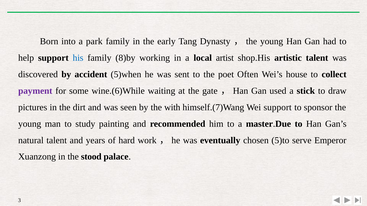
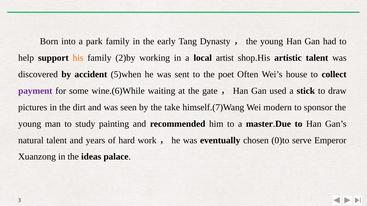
his colour: blue -> orange (78, 58)
8)by: 8)by -> 2)by (125, 58)
with: with -> take (172, 108)
Wei support: support -> modern (278, 108)
5)to: 5)to -> 0)to (280, 141)
stood: stood -> ideas (91, 157)
